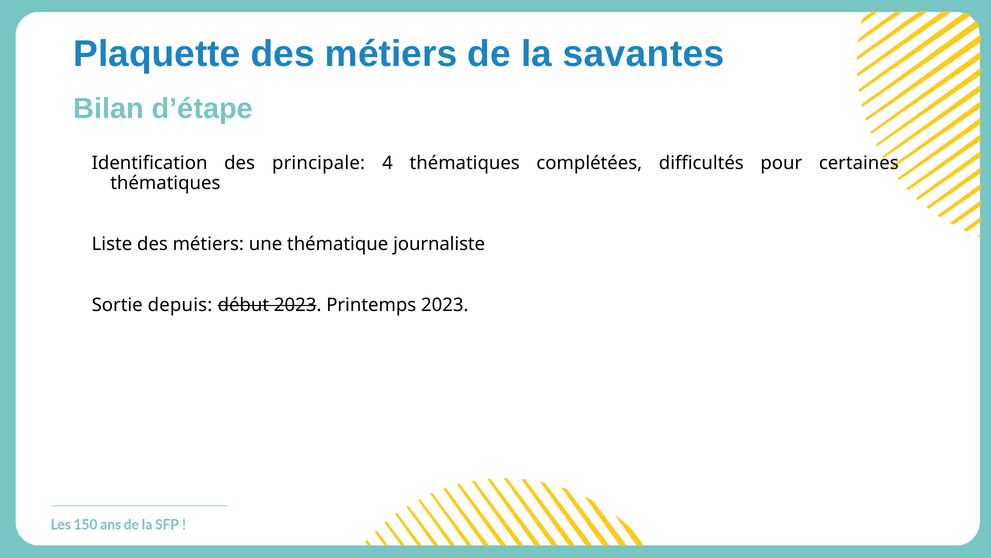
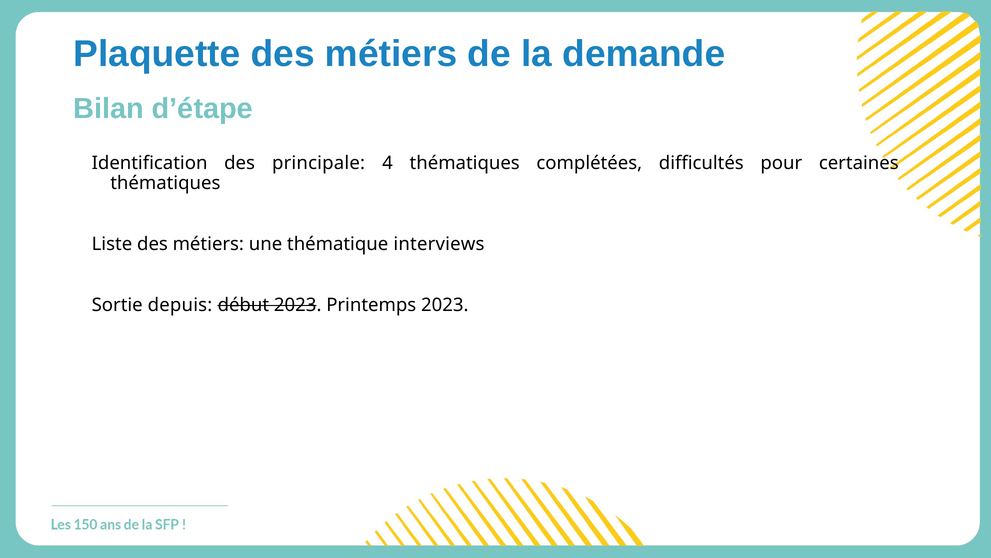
savantes: savantes -> demande (644, 54)
journaliste: journaliste -> interviews (439, 244)
